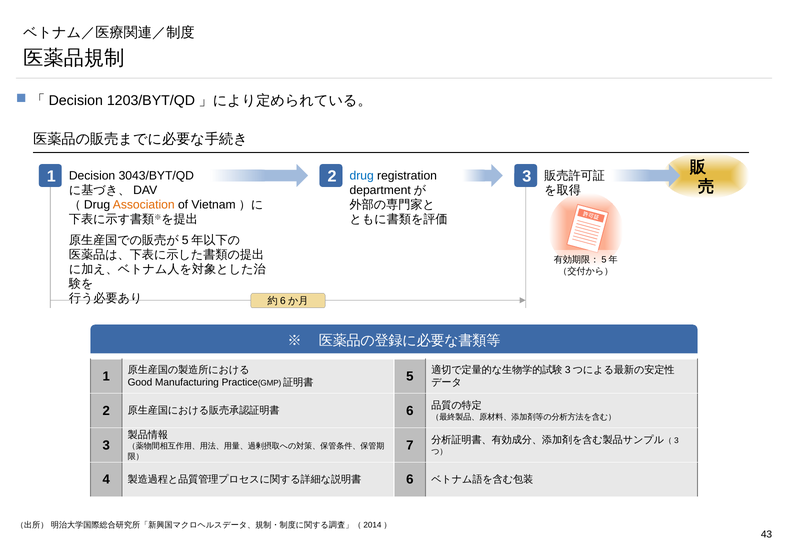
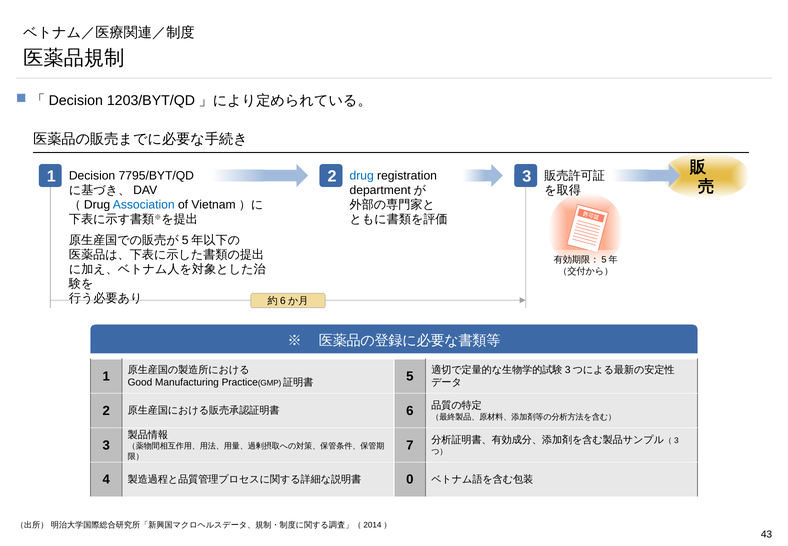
3043/BYT/QD: 3043/BYT/QD -> 7795/BYT/QD (156, 176)
Association colour: orange -> blue (144, 205)
6: 6 -> 0 (410, 479)
